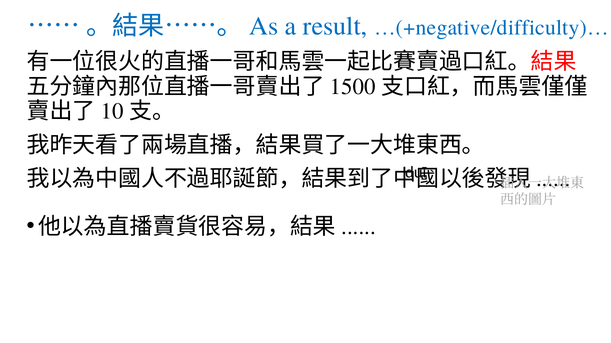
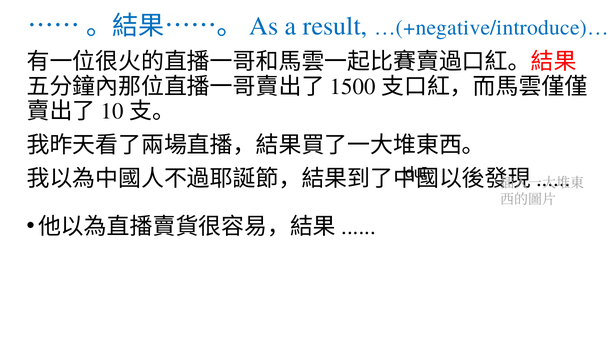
…(+negative/difficulty)…: …(+negative/difficulty)… -> …(+negative/introduce)… (491, 28)
